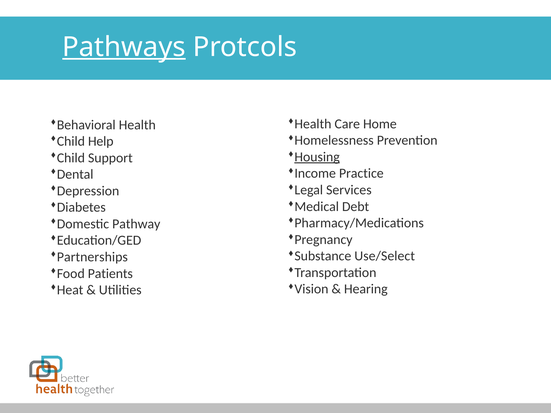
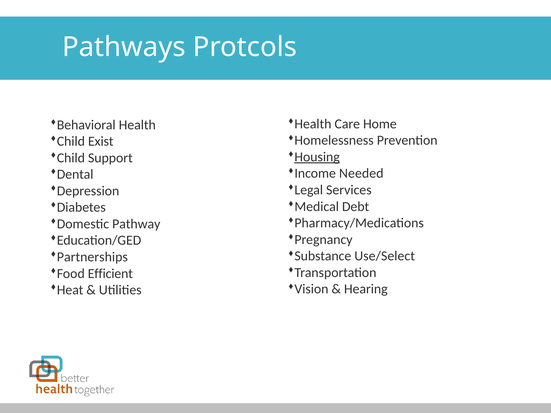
Pathways underline: present -> none (124, 47)
Help: Help -> Exist (101, 141)
Practice: Practice -> Needed (361, 174)
Patients: Patients -> Efficient (110, 274)
